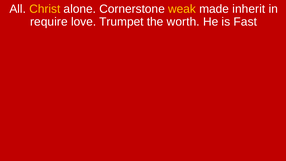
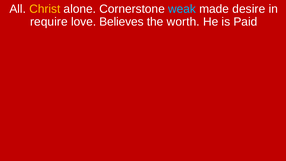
weak colour: yellow -> light blue (182, 9)
inherit: inherit -> desire (249, 9)
Trumpet: Trumpet -> Believes (121, 22)
Fast: Fast -> Paid (245, 22)
